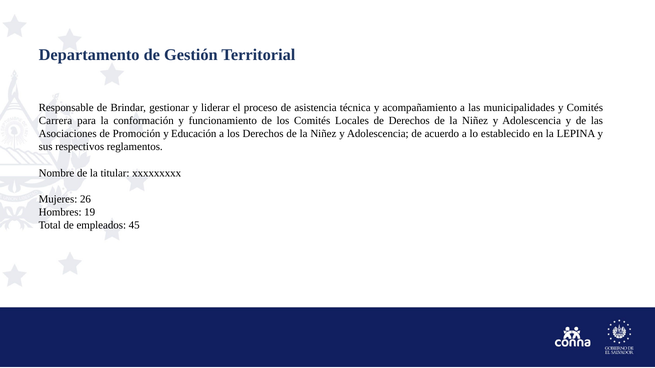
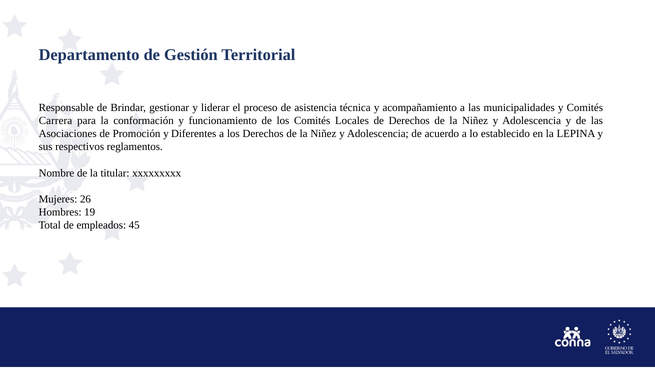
Educación: Educación -> Diferentes (194, 134)
